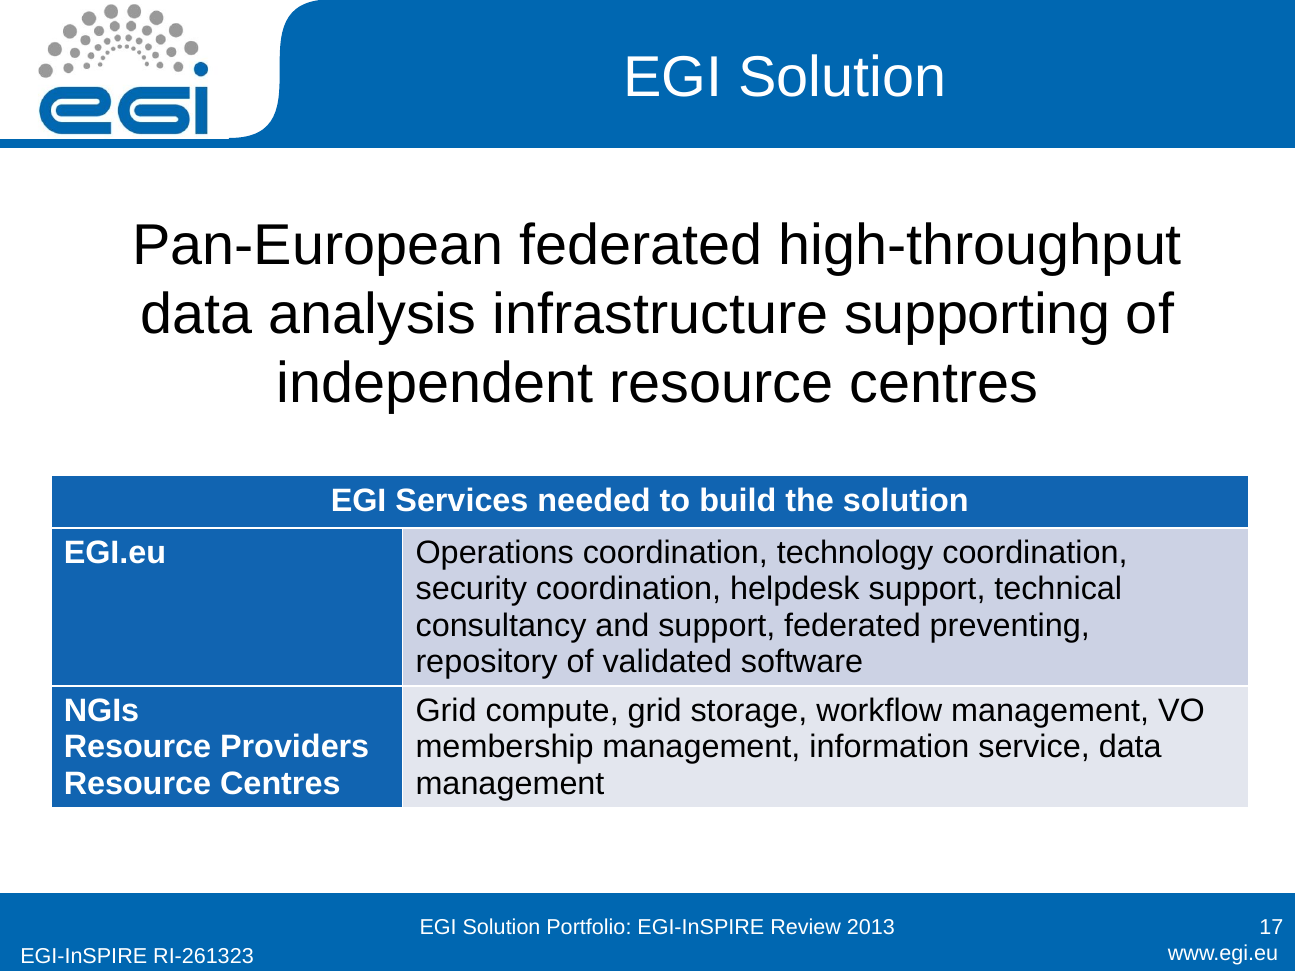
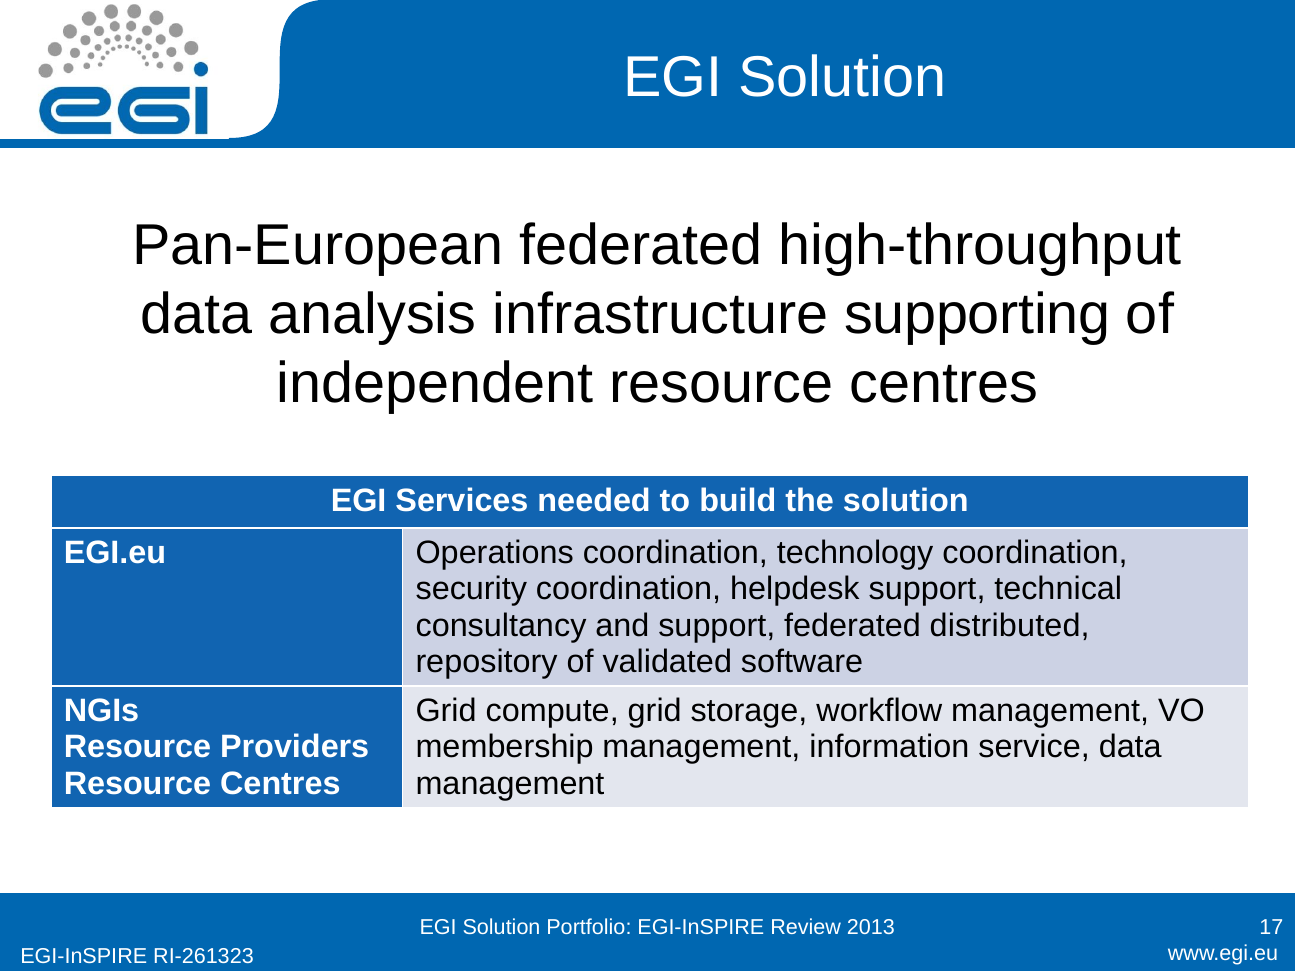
preventing: preventing -> distributed (1010, 626)
